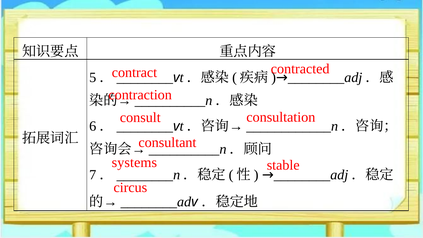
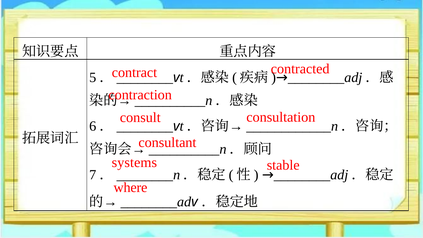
circus: circus -> where (130, 188)
